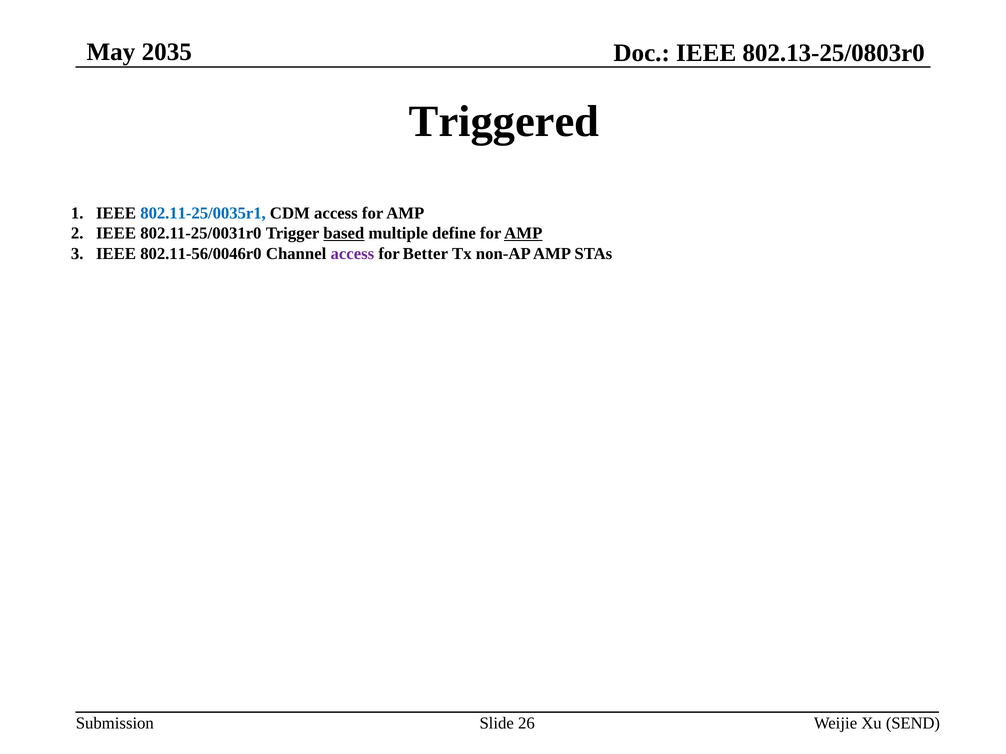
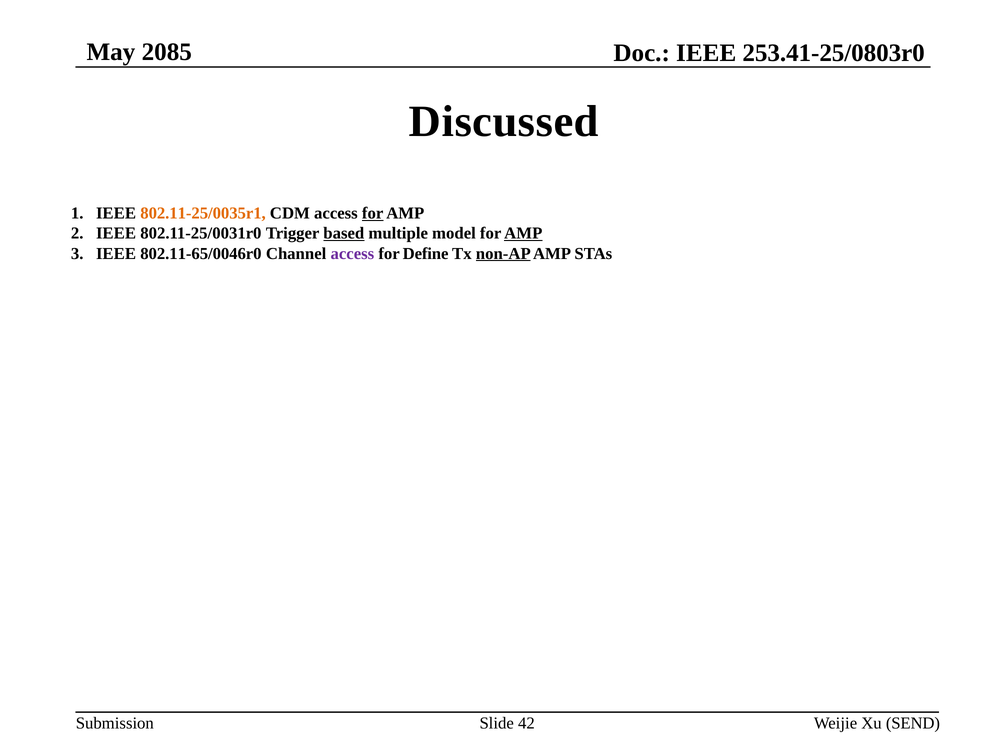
2035: 2035 -> 2085 (167, 52)
802.13-25/0803r0: 802.13-25/0803r0 -> 253.41-25/0803r0 (834, 53)
Triggered: Triggered -> Discussed (504, 122)
802.11-25/0035r1 colour: blue -> orange (203, 213)
for underline: none -> present (373, 213)
define: define -> model (454, 234)
802.11-56/0046r0: 802.11-56/0046r0 -> 802.11-65/0046r0 (201, 254)
Better: Better -> Define (426, 254)
non-AP underline: none -> present (503, 254)
26: 26 -> 42 (526, 724)
